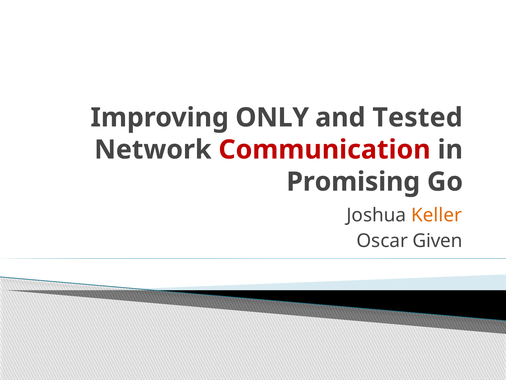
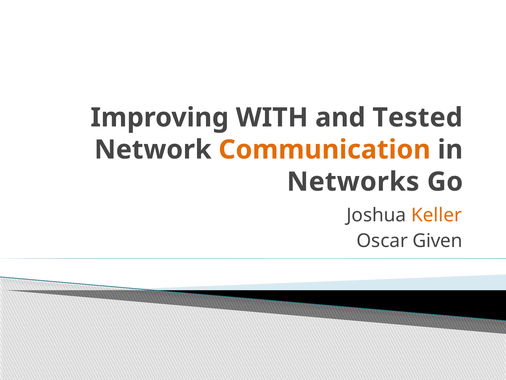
ONLY: ONLY -> WITH (272, 117)
Communication colour: red -> orange (325, 150)
Promising: Promising -> Networks (353, 182)
